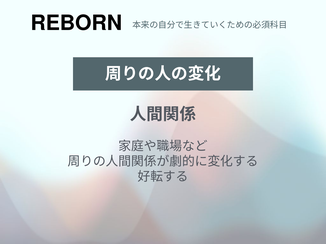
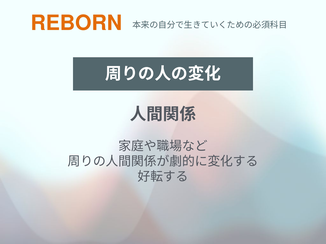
REBORN colour: black -> orange (76, 23)
